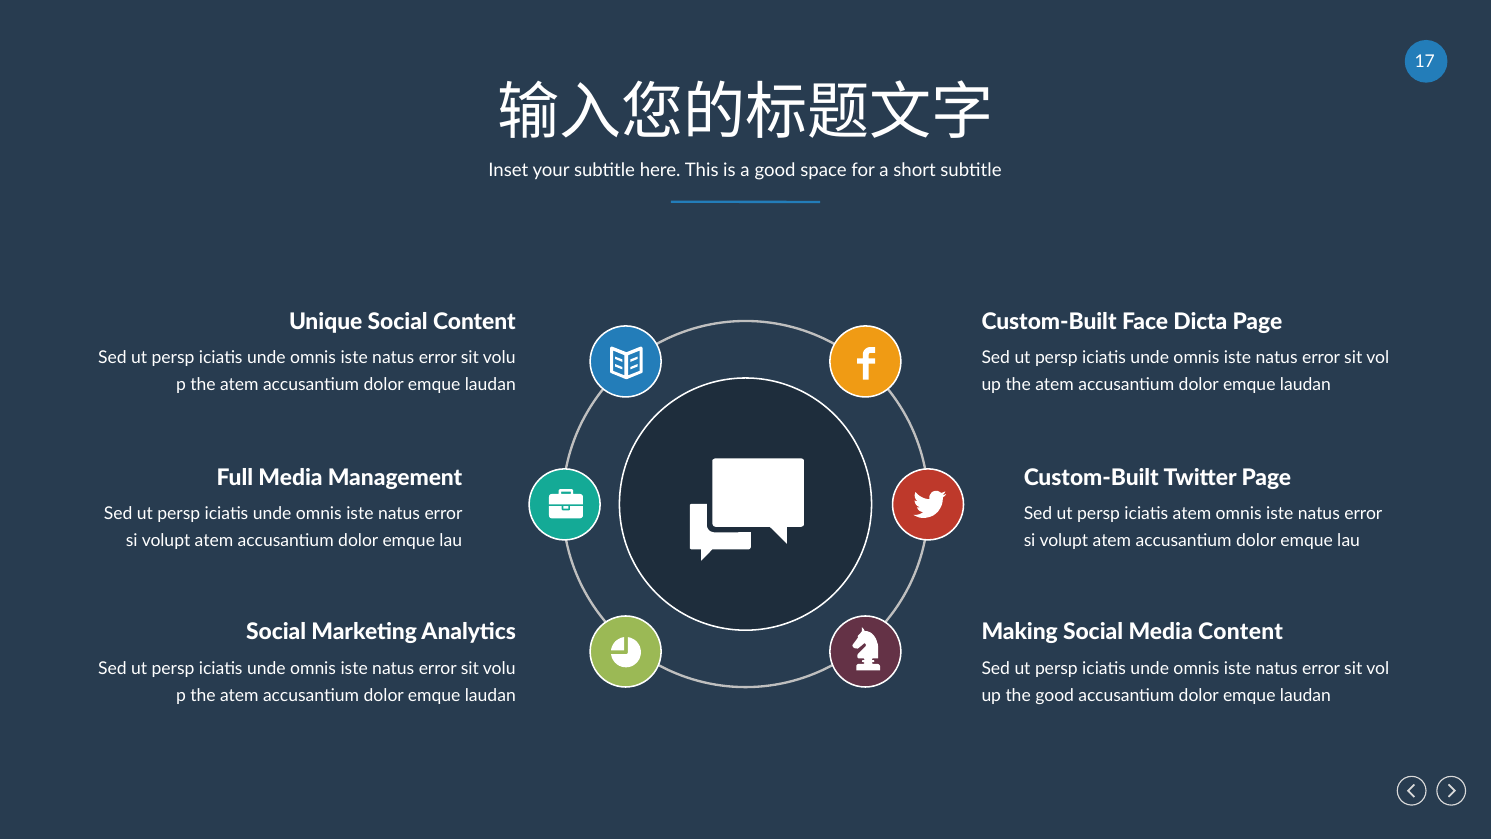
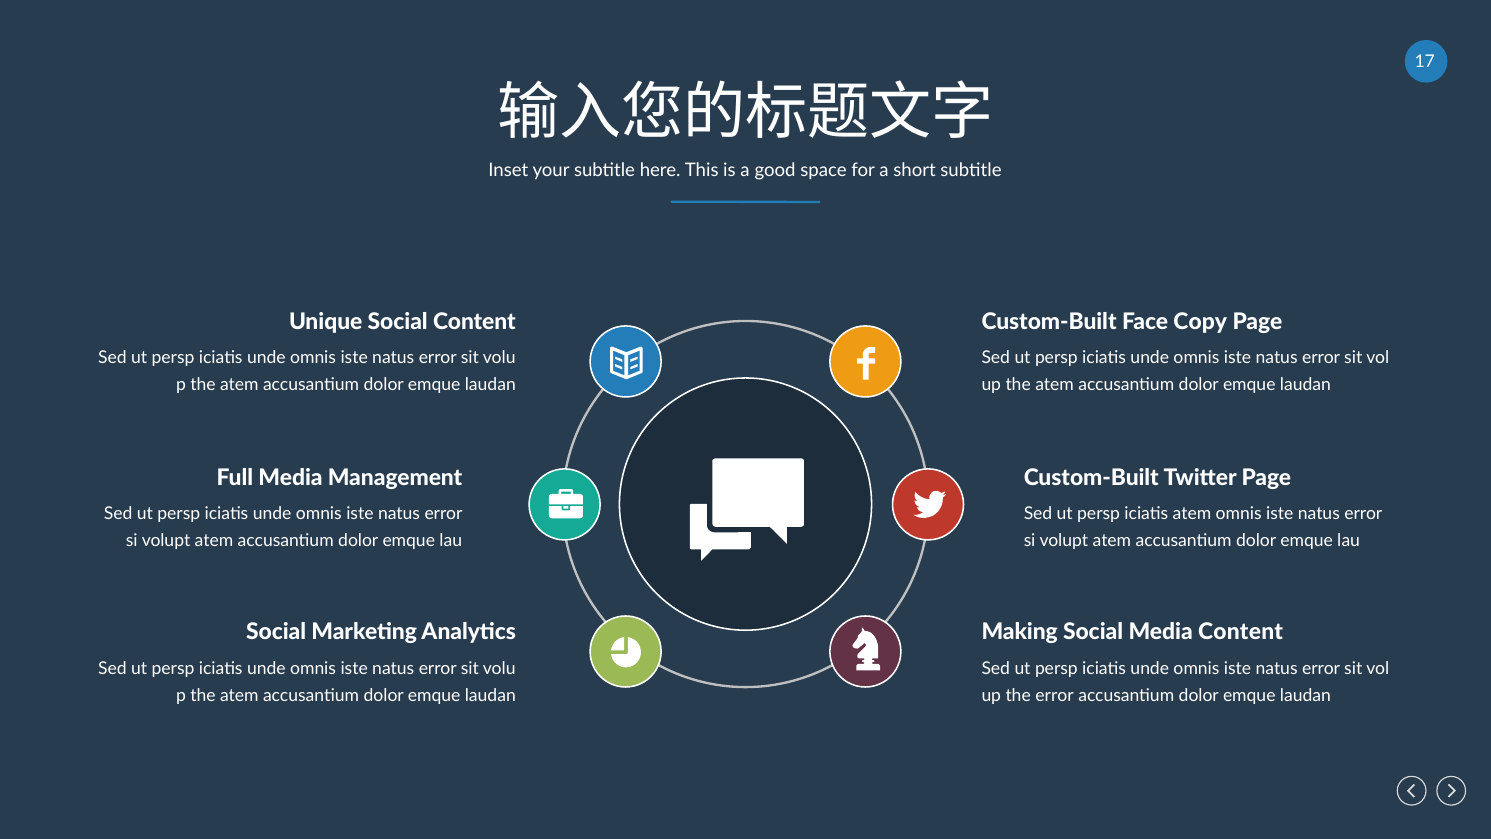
Dicta: Dicta -> Copy (1200, 322)
the good: good -> error (1055, 695)
